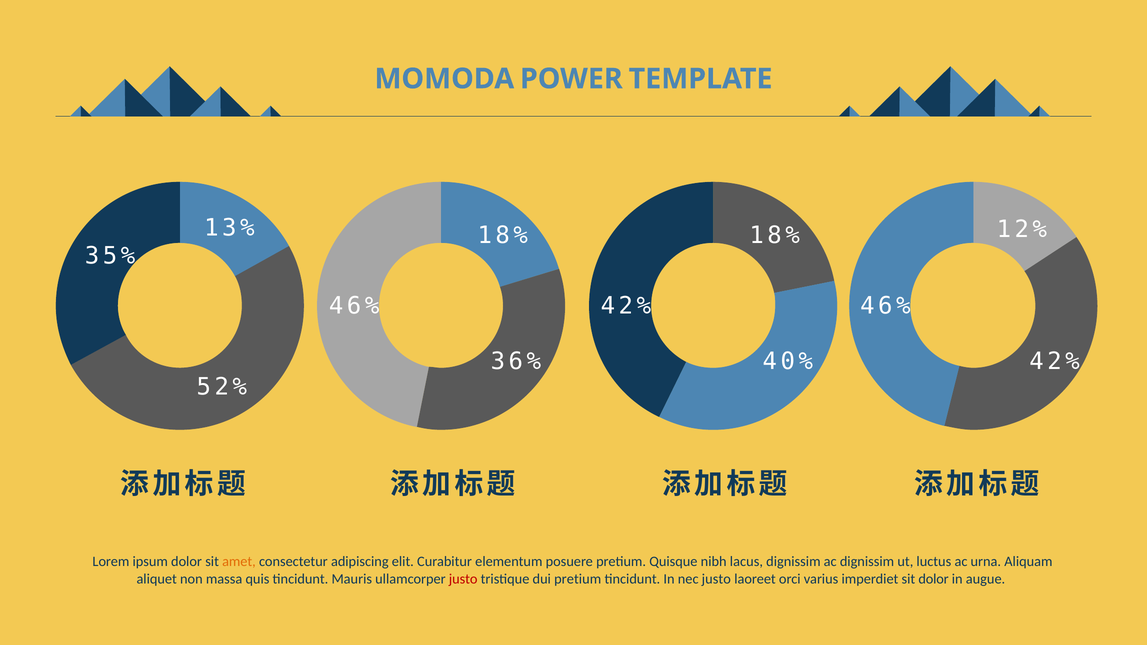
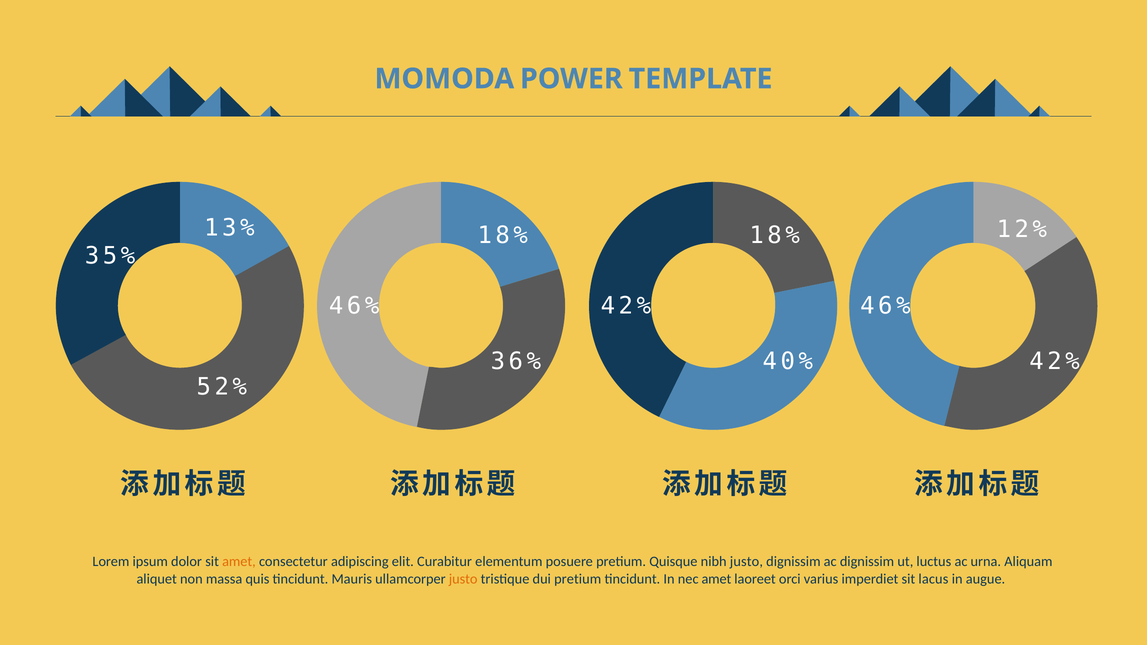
nibh lacus: lacus -> justo (746, 562)
justo colour: red -> orange (463, 579)
nec justo: justo -> amet (716, 579)
sit dolor: dolor -> lacus (933, 579)
